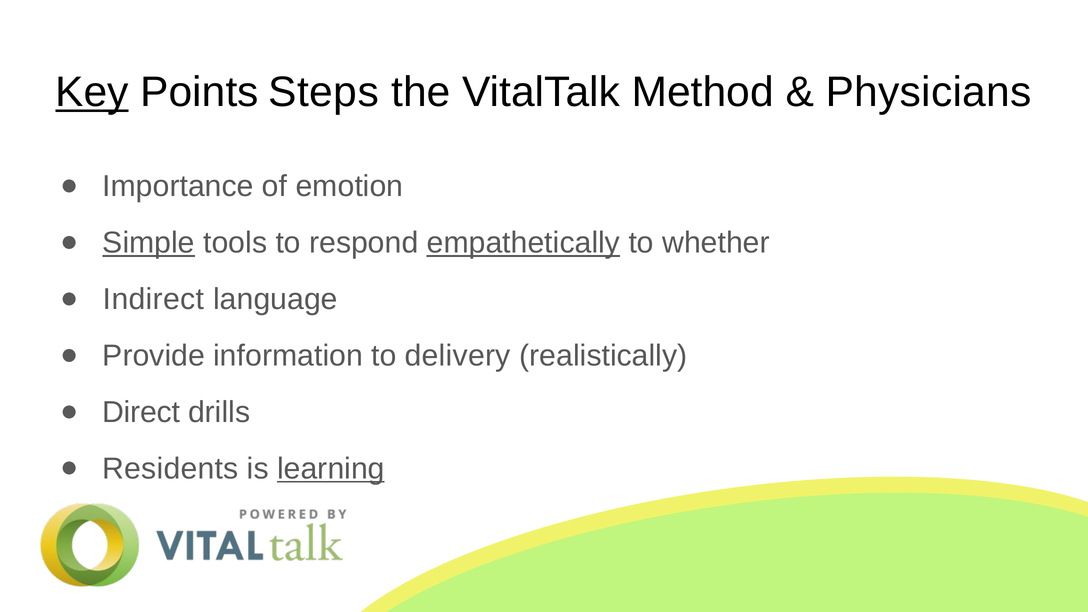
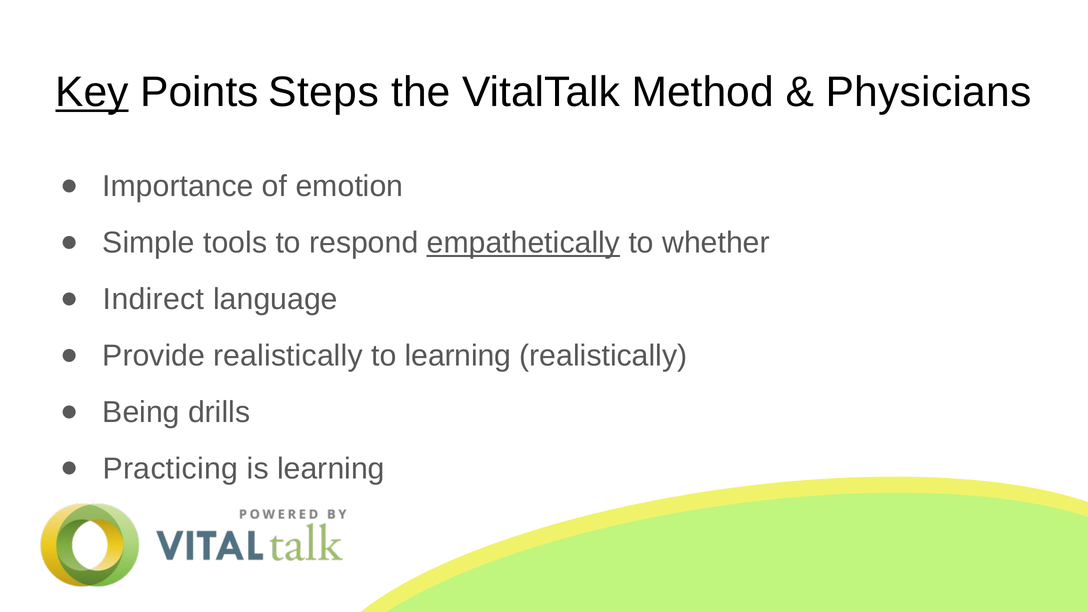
Simple underline: present -> none (149, 243)
Provide information: information -> realistically (288, 356)
to delivery: delivery -> learning (458, 356)
Direct: Direct -> Being (141, 412)
Residents: Residents -> Practicing (170, 469)
learning underline: present -> none (331, 469)
